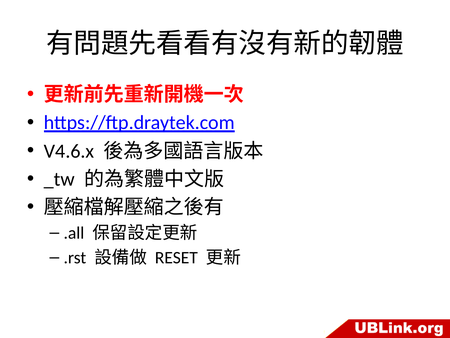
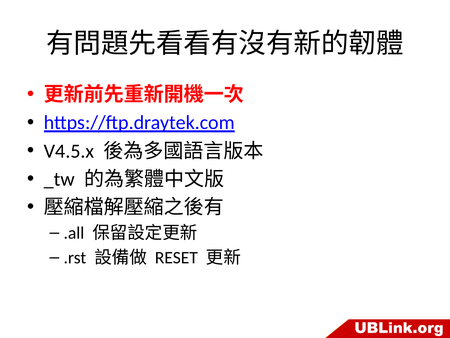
V4.6.x: V4.6.x -> V4.5.x (69, 151)
